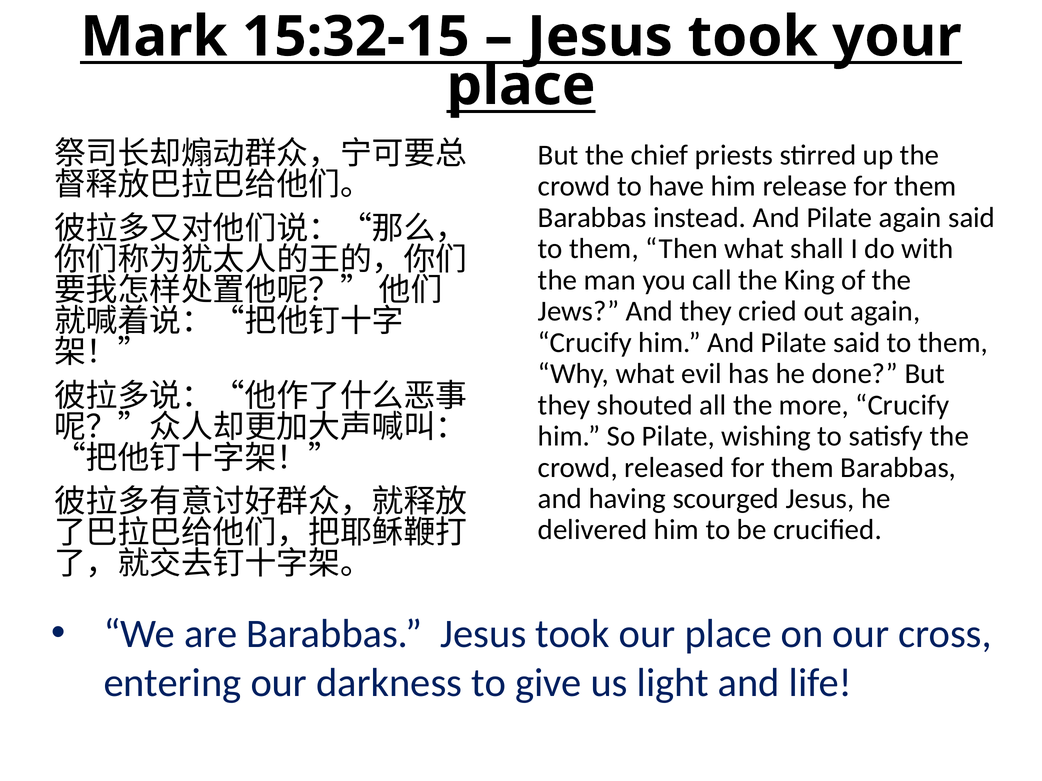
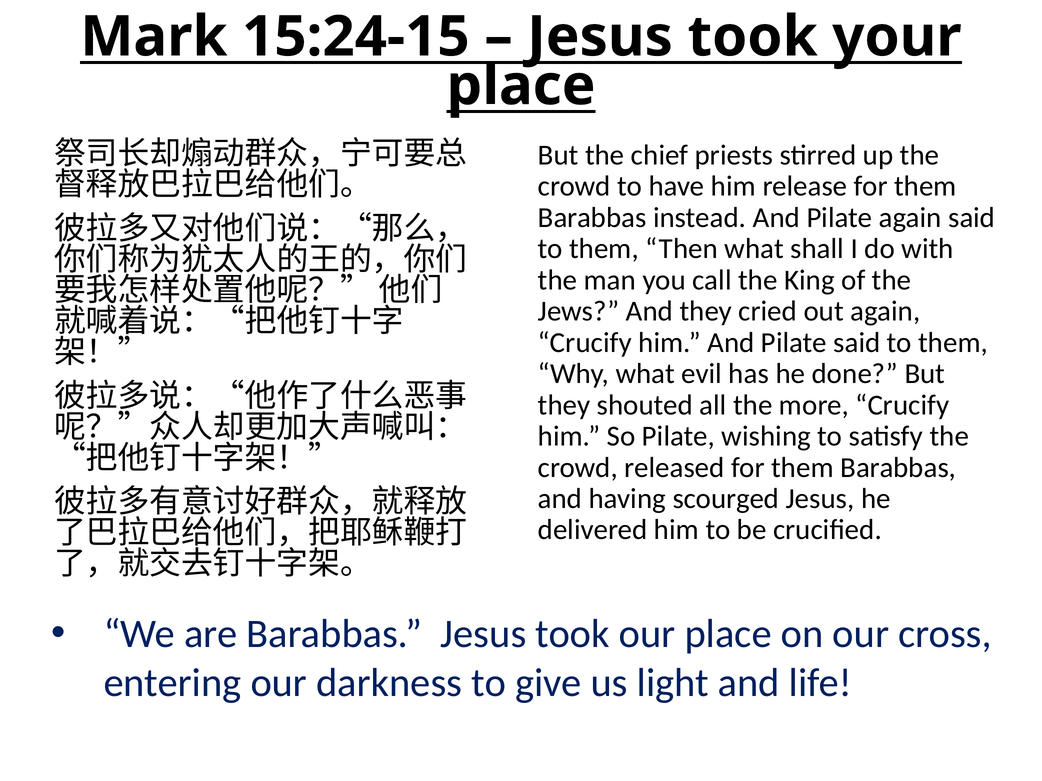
15:32-15: 15:32-15 -> 15:24-15 (356, 37)
